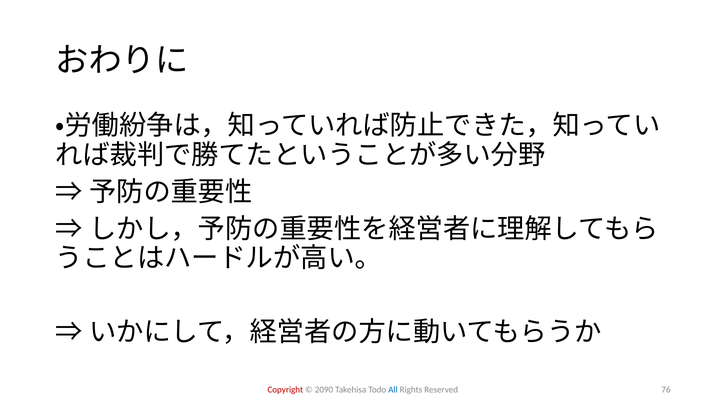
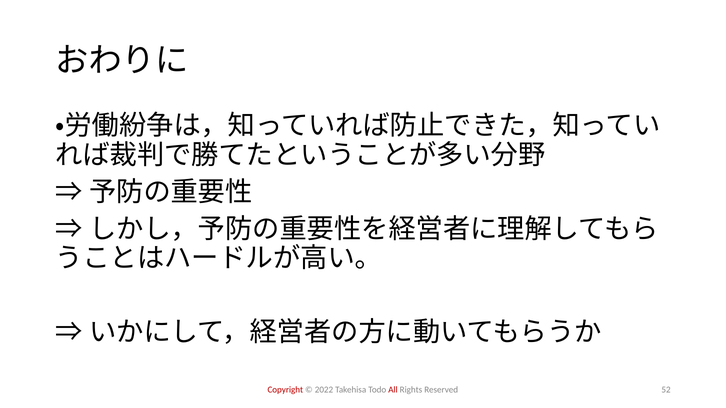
2090: 2090 -> 2022 (324, 390)
All colour: blue -> red (393, 390)
76: 76 -> 52 (666, 390)
